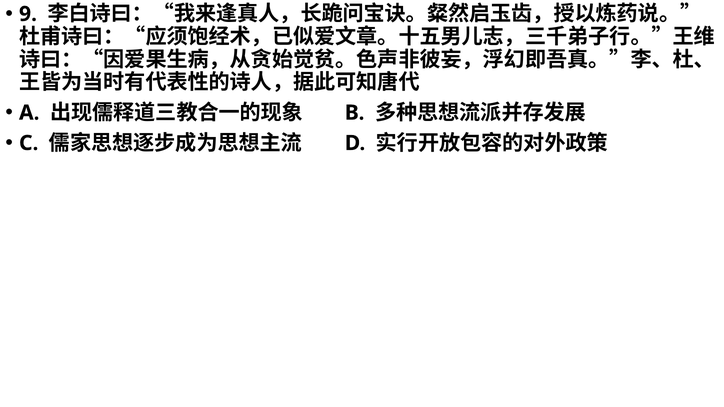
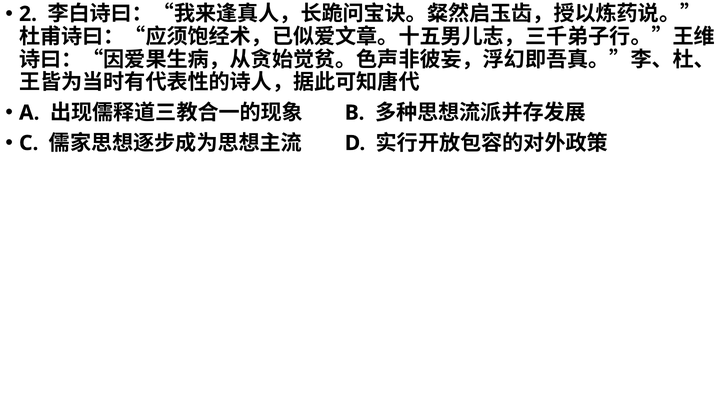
9: 9 -> 2 (28, 14)
